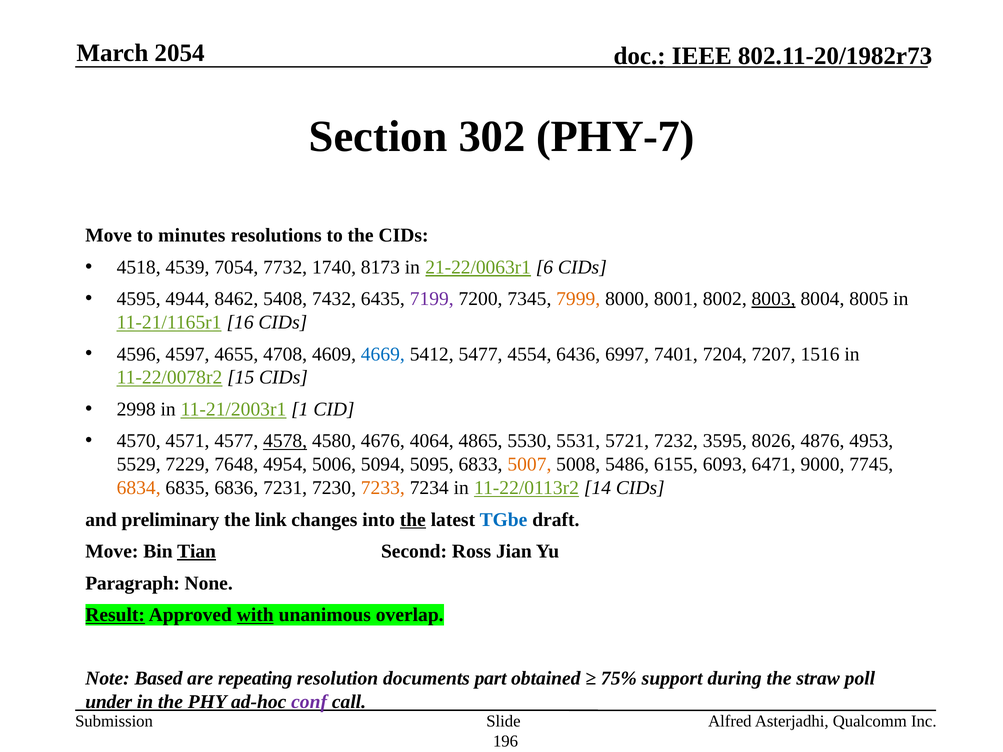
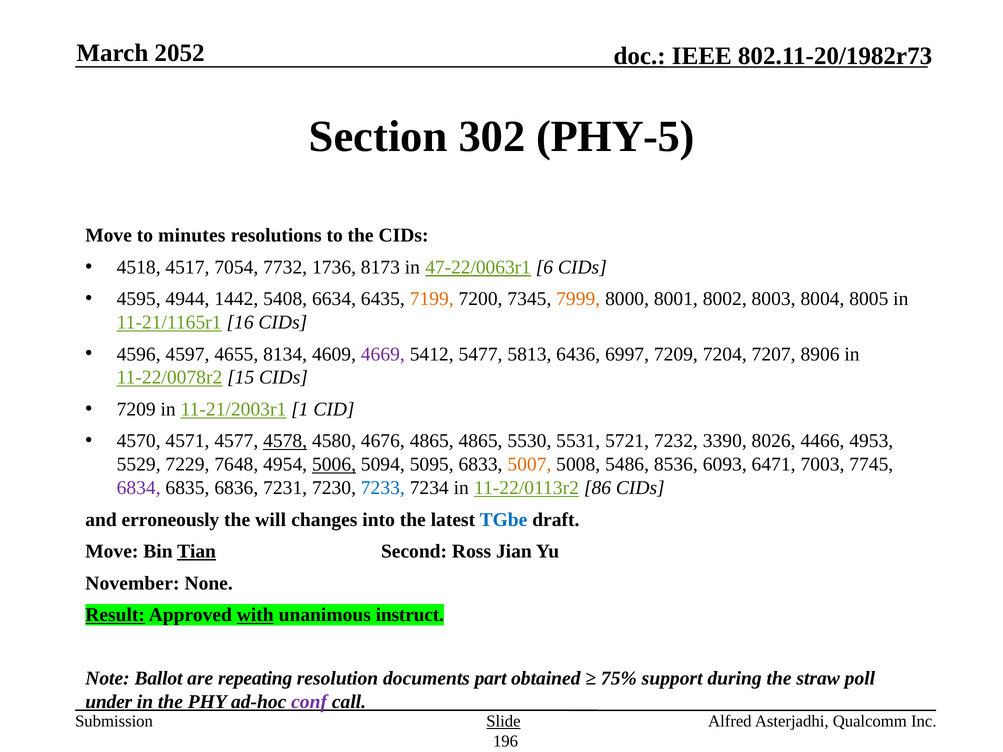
2054: 2054 -> 2052 (180, 53)
PHY-7: PHY-7 -> PHY-5 (615, 137)
4539: 4539 -> 4517 (187, 267)
1740: 1740 -> 1736 (334, 267)
21-22/0063r1: 21-22/0063r1 -> 47-22/0063r1 (478, 267)
8462: 8462 -> 1442 (236, 299)
7432: 7432 -> 6634 (334, 299)
7199 colour: purple -> orange (432, 299)
8003 underline: present -> none (774, 299)
4708: 4708 -> 8134 (285, 354)
4669 colour: blue -> purple (383, 354)
4554: 4554 -> 5813 (529, 354)
6997 7401: 7401 -> 7209 (676, 354)
1516: 1516 -> 8906 (820, 354)
2998: 2998 -> 7209 (136, 409)
4676 4064: 4064 -> 4865 (432, 441)
3595: 3595 -> 3390 (725, 441)
4876: 4876 -> 4466 (823, 441)
5006 underline: none -> present (334, 465)
6155: 6155 -> 8536 (676, 465)
9000: 9000 -> 7003 (823, 465)
6834 colour: orange -> purple (139, 488)
7233 colour: orange -> blue (383, 488)
14: 14 -> 86 (598, 488)
preliminary: preliminary -> erroneously (170, 520)
link: link -> will (271, 520)
the underline: present -> none (413, 520)
Paragraph: Paragraph -> November (132, 583)
overlap: overlap -> instruct (410, 615)
Based: Based -> Ballot (159, 679)
Slide underline: none -> present (503, 721)
